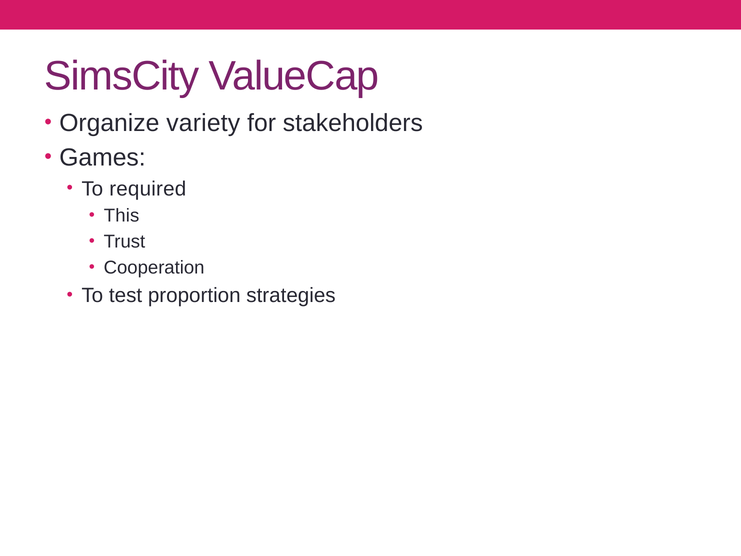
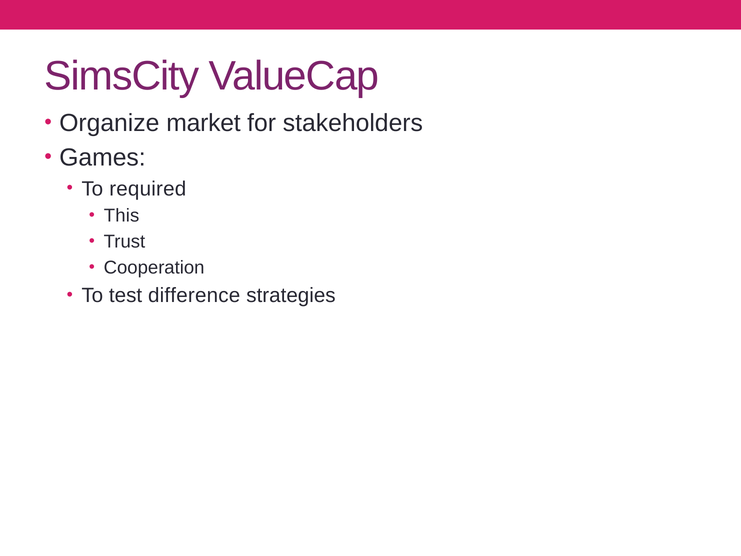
variety: variety -> market (203, 123)
proportion: proportion -> difference (194, 295)
